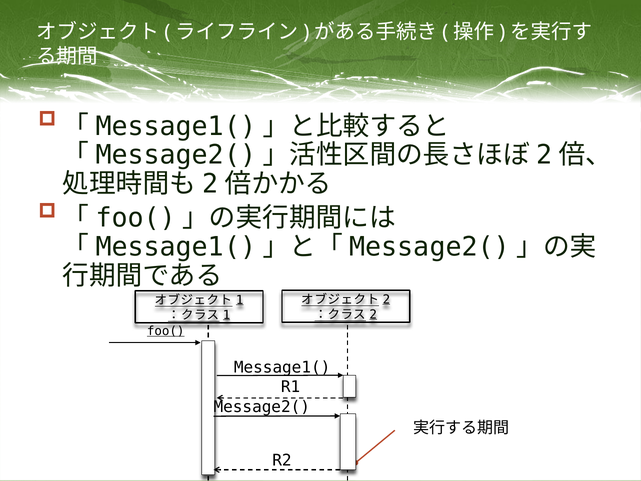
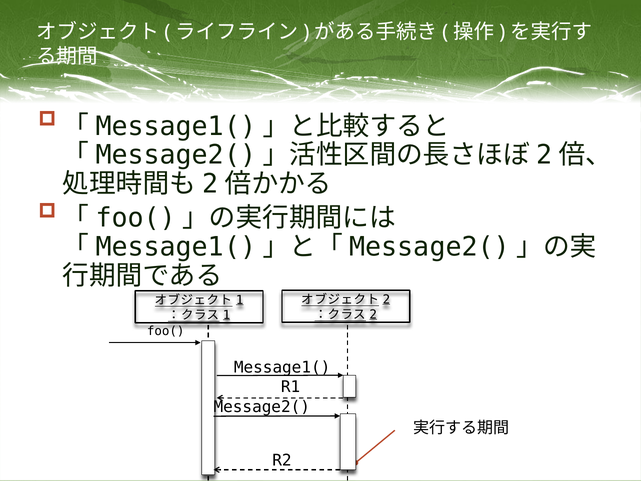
foo( underline: present -> none (166, 331)
